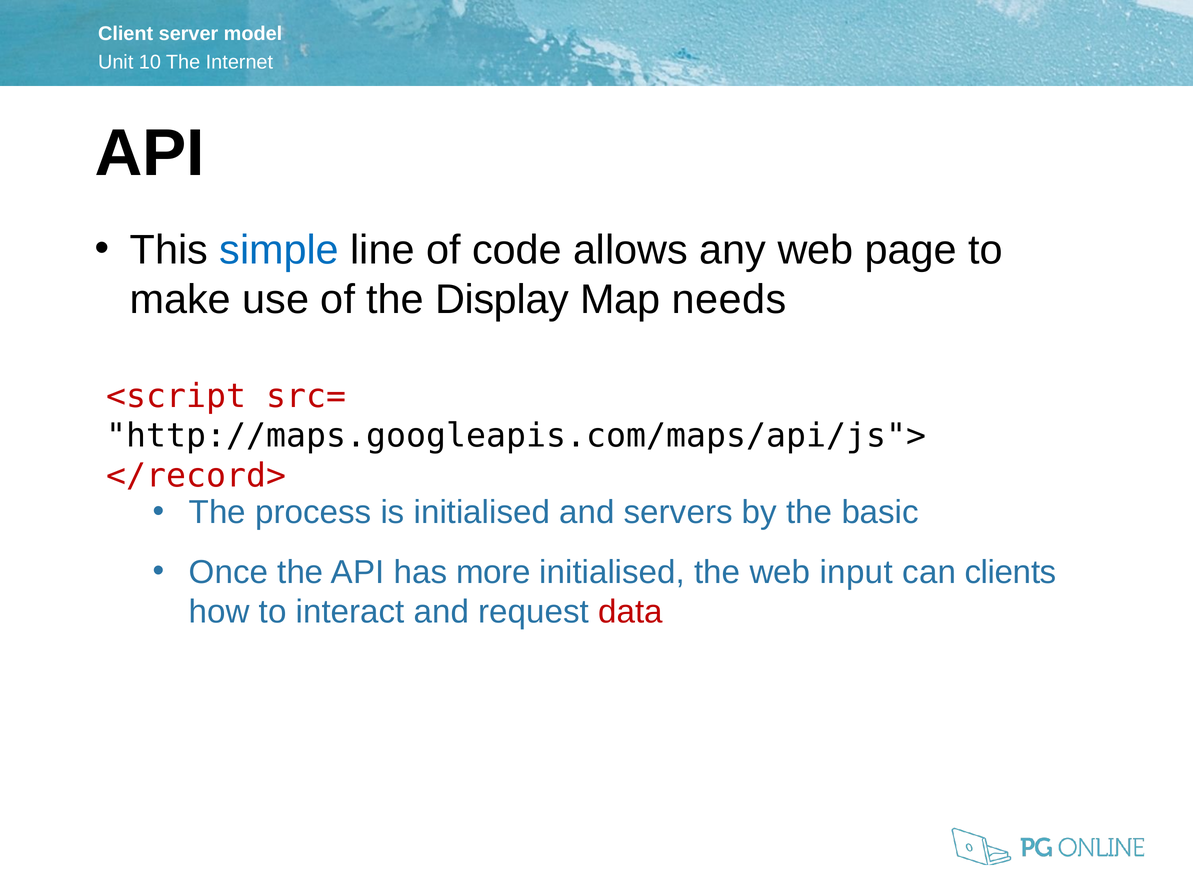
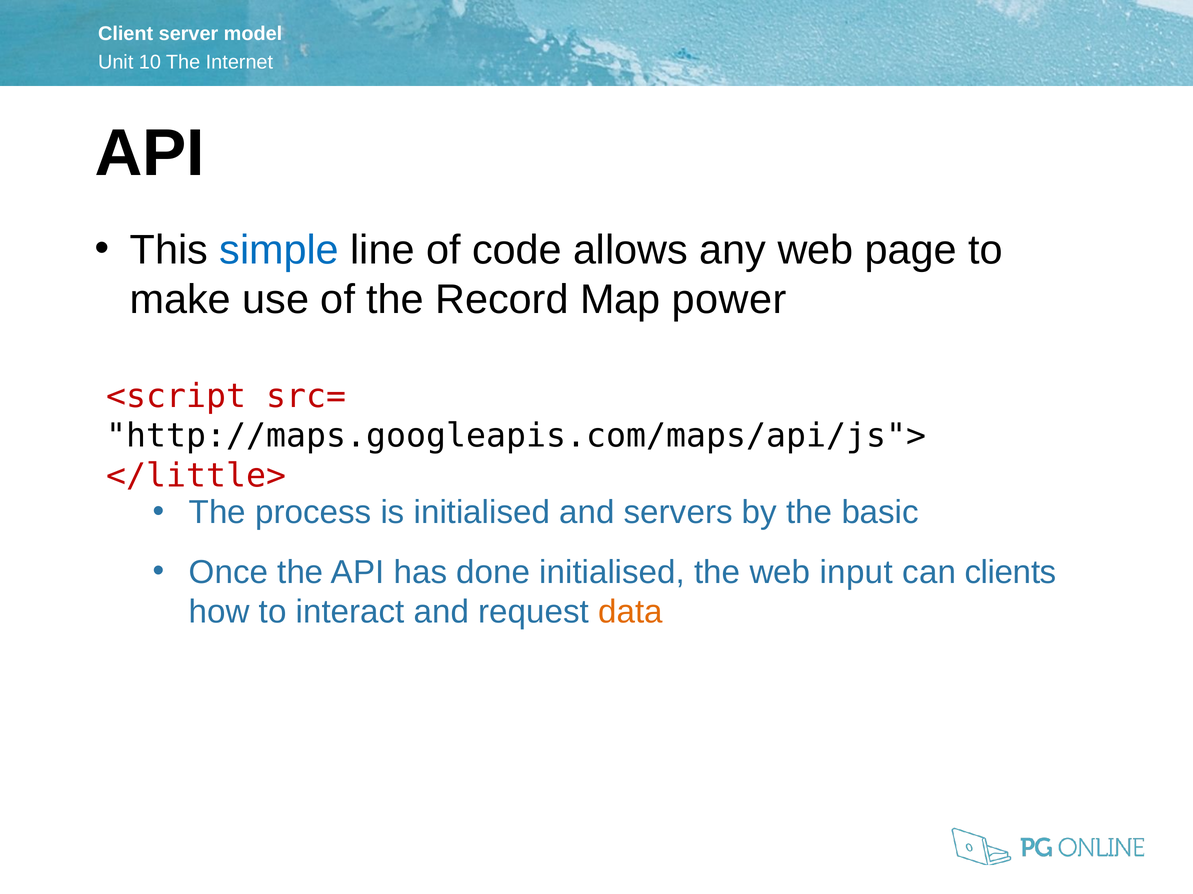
Display: Display -> Record (502, 300)
needs: needs -> power (729, 300)
</record>: </record> -> </little> (196, 476)
more: more -> done (493, 573)
data colour: red -> orange (630, 612)
